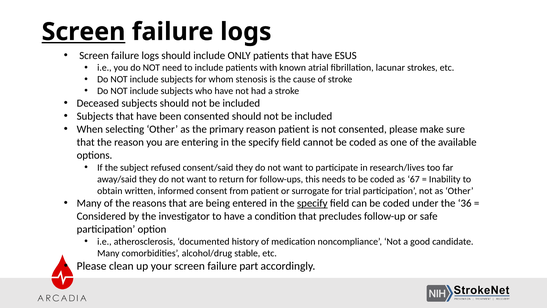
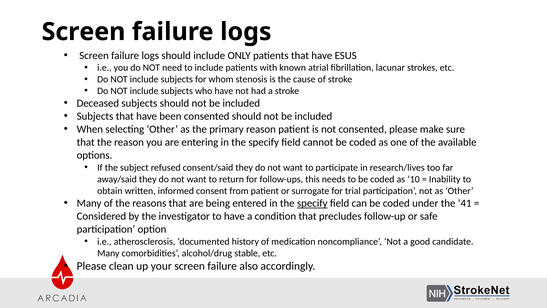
Screen underline: present -> none (84, 32)
67: 67 -> 10 (414, 179)
36: 36 -> 41 (465, 203)
part: part -> also (249, 266)
